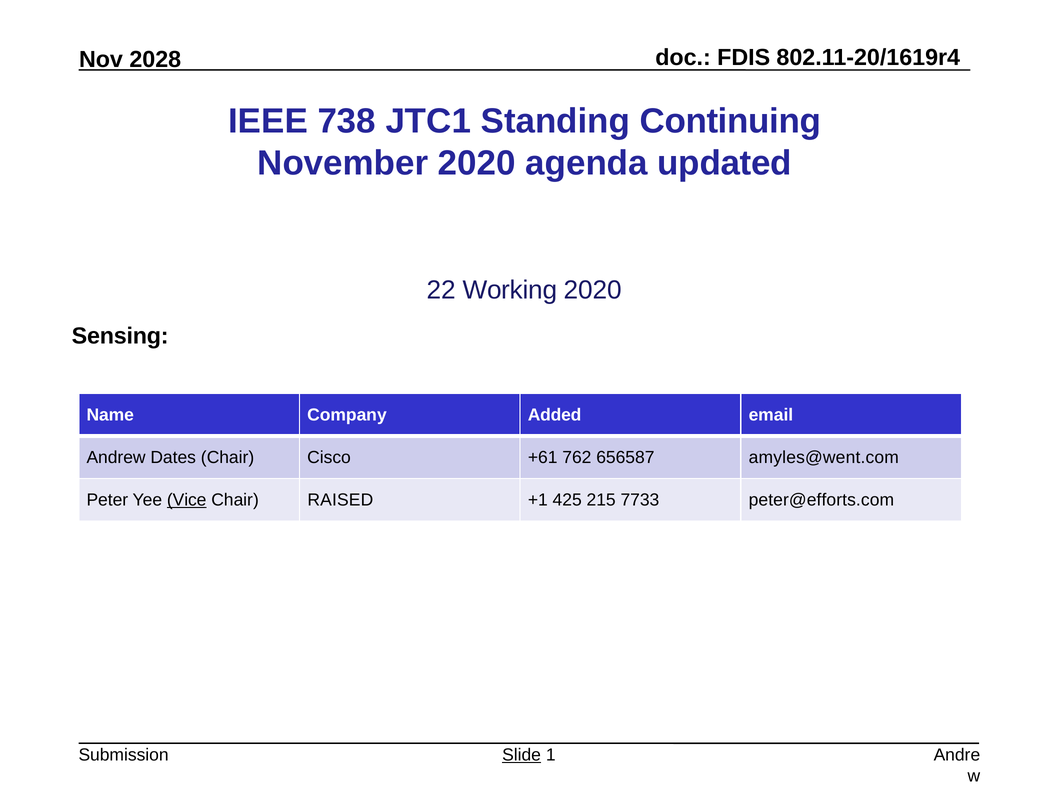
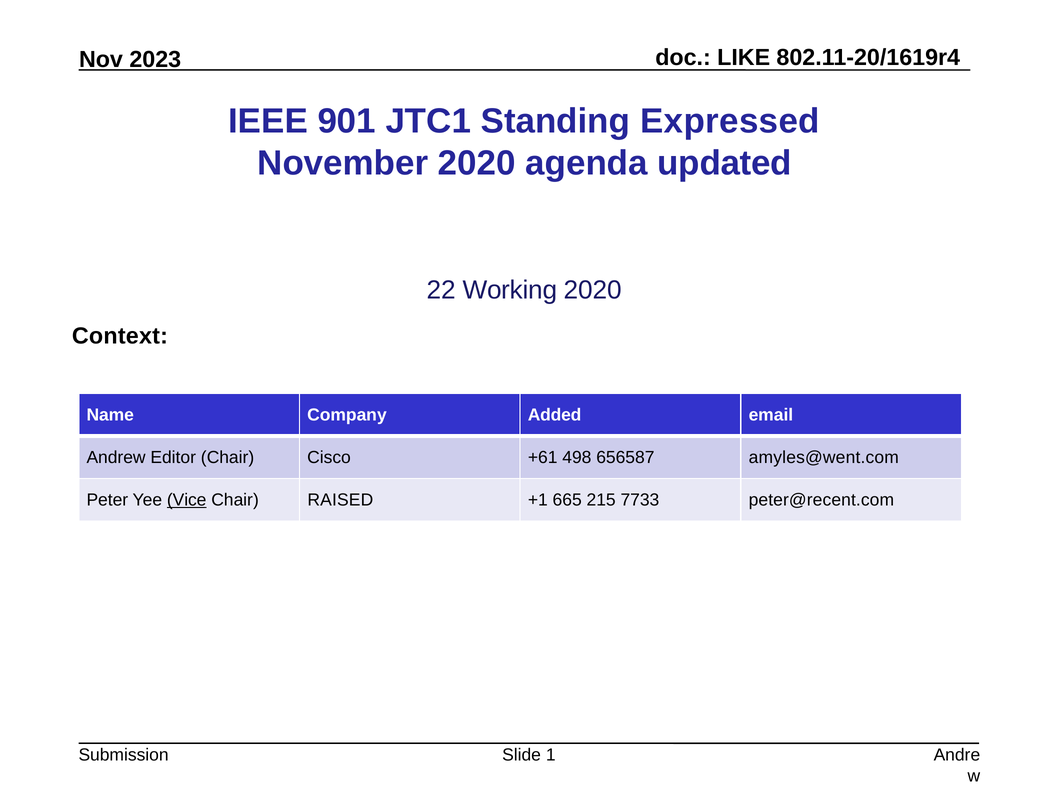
FDIS: FDIS -> LIKE (744, 58)
2028: 2028 -> 2023 (155, 60)
738: 738 -> 901 (347, 121)
Continuing: Continuing -> Expressed (730, 121)
Sensing: Sensing -> Context (120, 336)
Dates: Dates -> Editor (173, 457)
762: 762 -> 498 (577, 457)
425: 425 -> 665 (567, 500)
peter@efforts.com: peter@efforts.com -> peter@recent.com (821, 500)
Slide underline: present -> none (522, 755)
